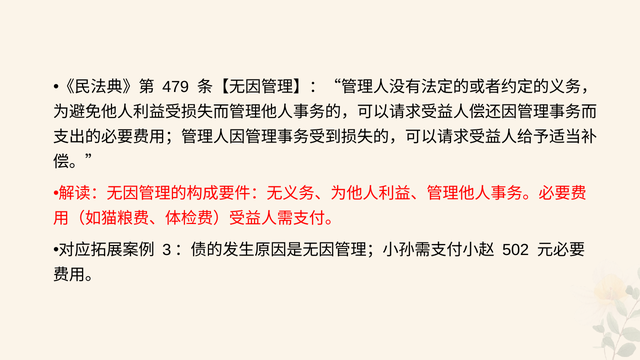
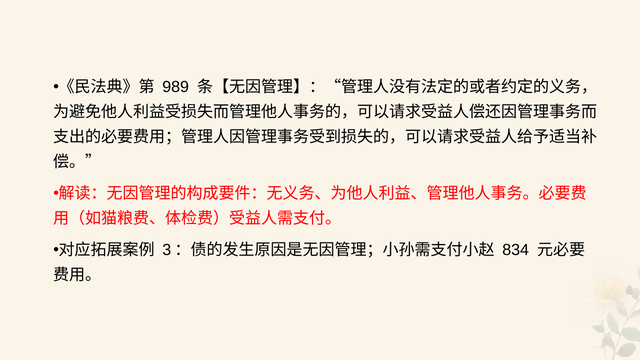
479: 479 -> 989 (176, 87)
502: 502 -> 834 (516, 250)
